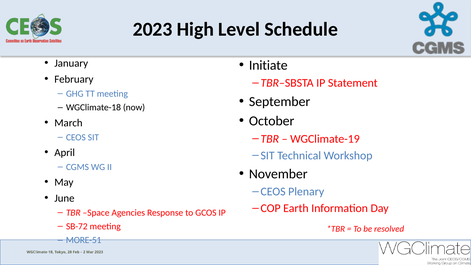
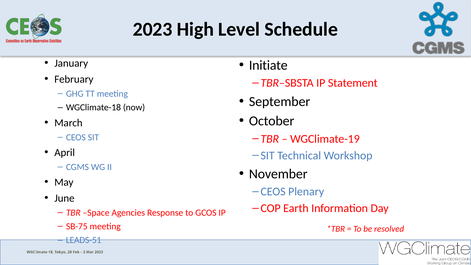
SB-72: SB-72 -> SB-75 (77, 226)
MORE-51: MORE-51 -> LEADS-51 (84, 240)
